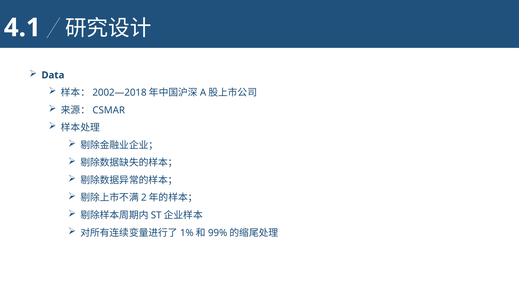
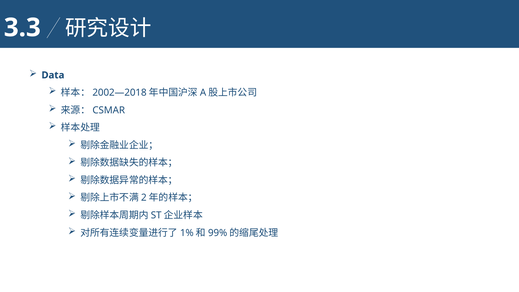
4.1: 4.1 -> 3.3 (22, 28)
